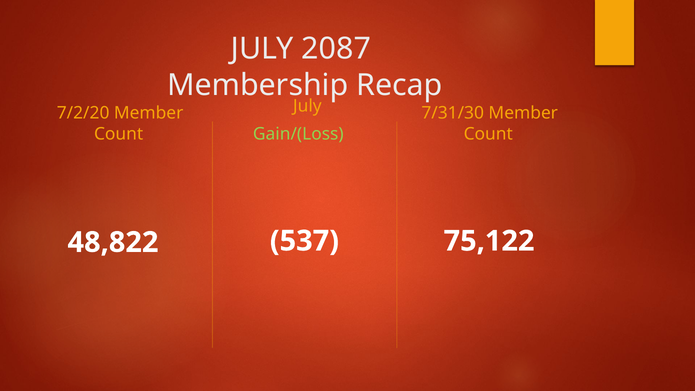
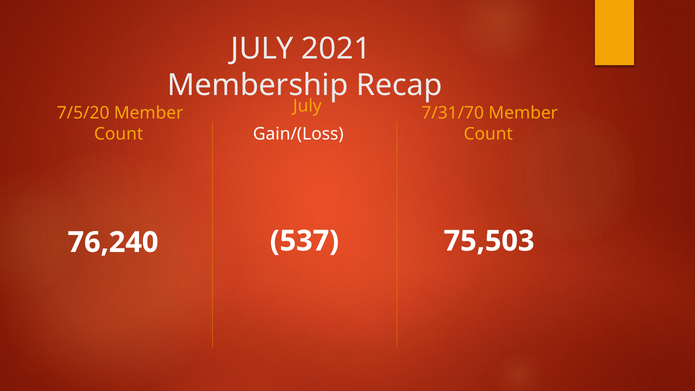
2087: 2087 -> 2021 (336, 49)
7/2/20: 7/2/20 -> 7/5/20 (83, 113)
7/31/30: 7/31/30 -> 7/31/70 (453, 113)
Gain/(Loss colour: light green -> white (298, 134)
75,122: 75,122 -> 75,503 (489, 241)
48,822: 48,822 -> 76,240 (113, 242)
